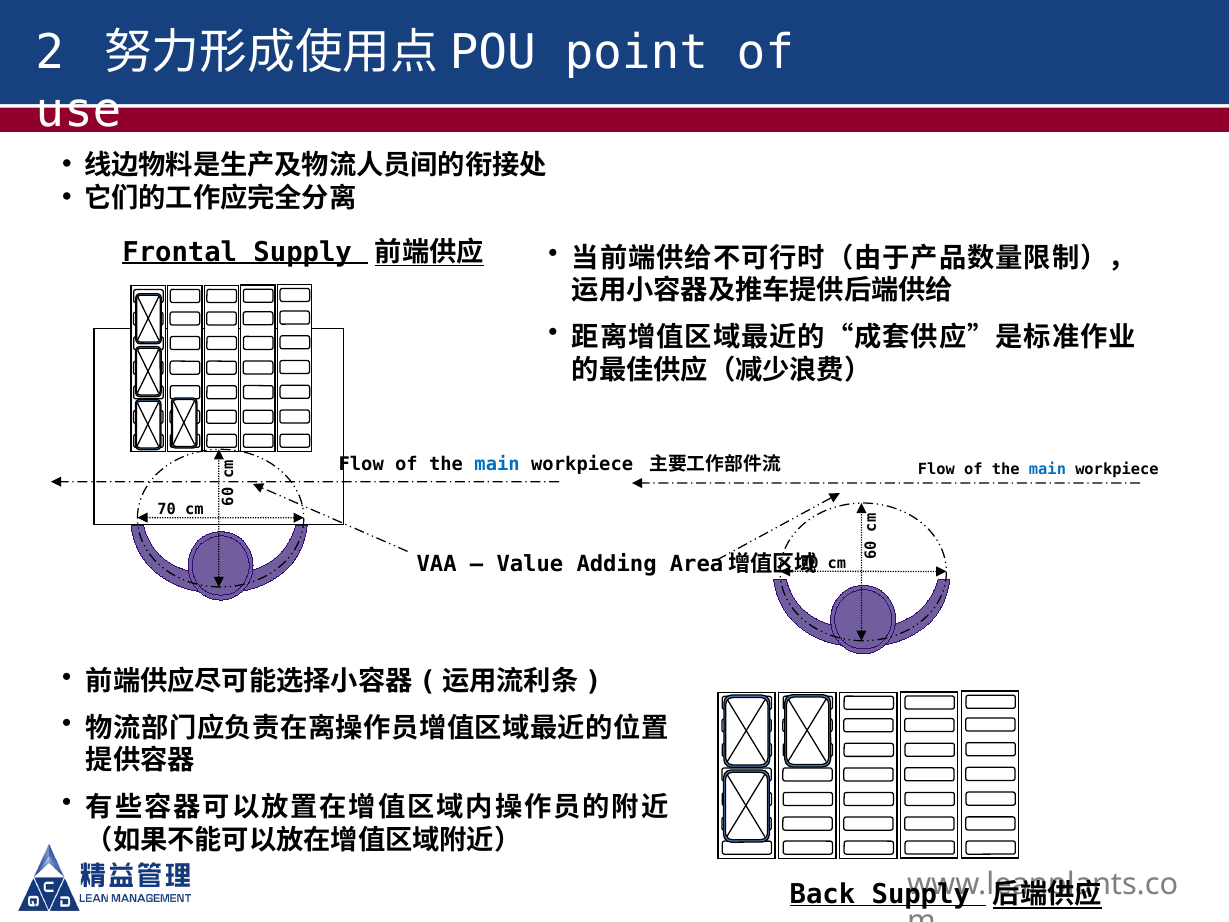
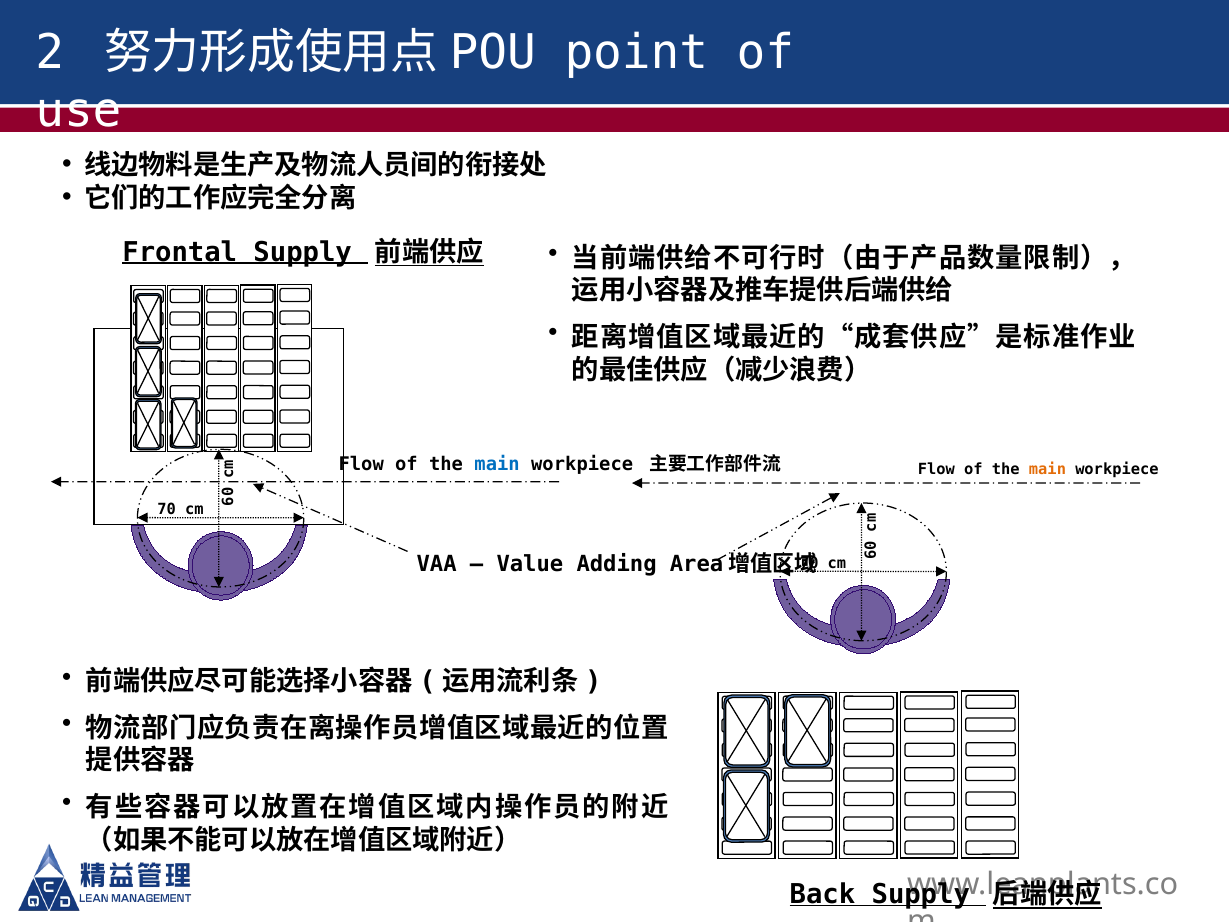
main colour: blue -> orange (1047, 469)
